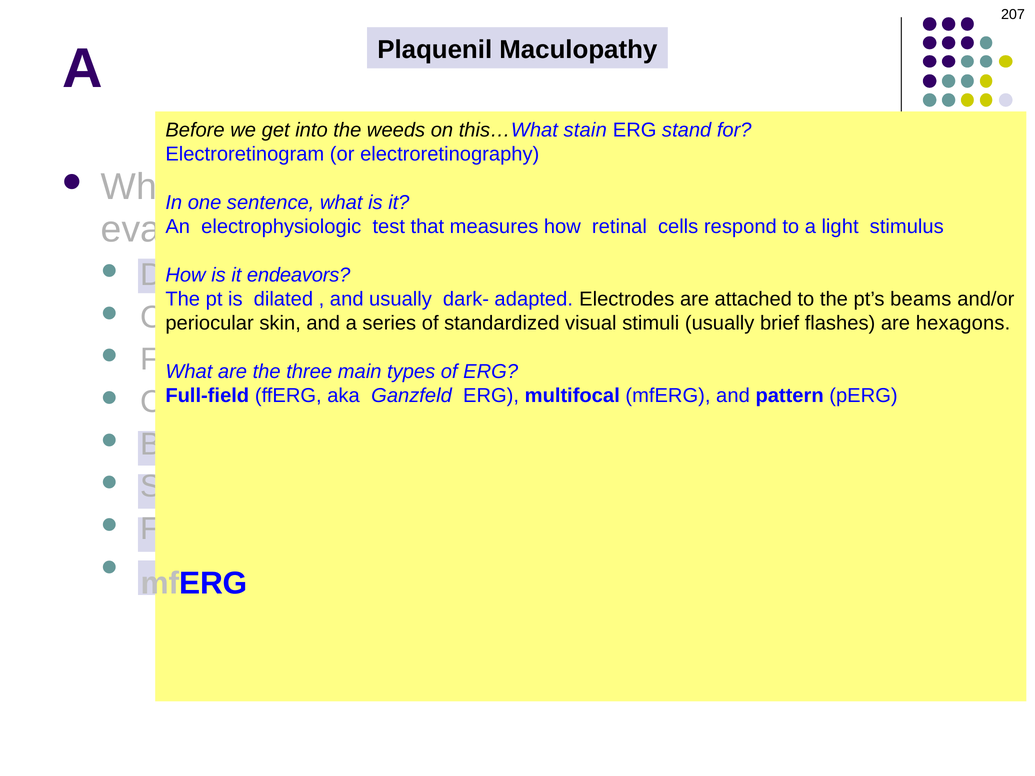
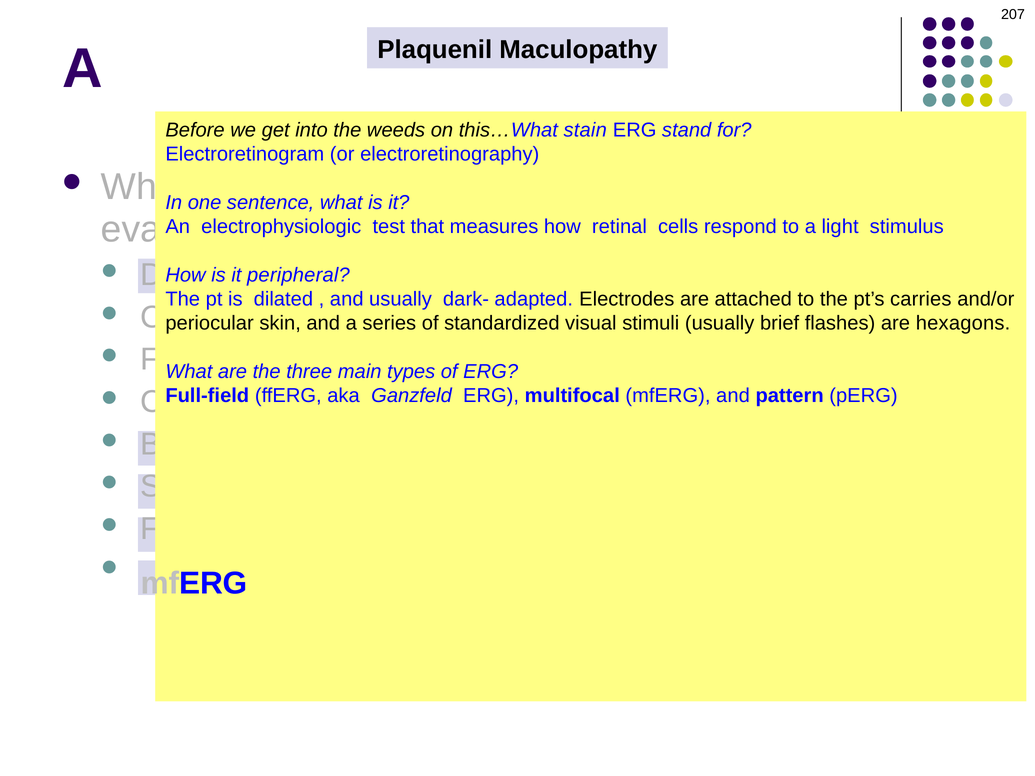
endeavors: endeavors -> peripheral (298, 275)
beams: beams -> carries (921, 299)
